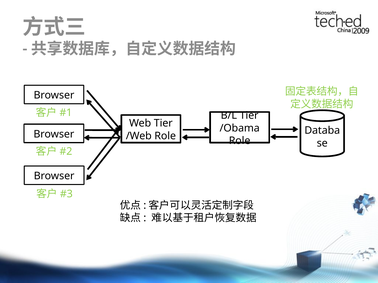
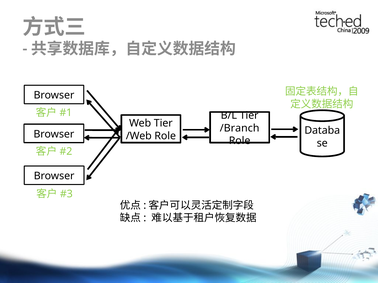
/Obama: /Obama -> /Branch (240, 128)
